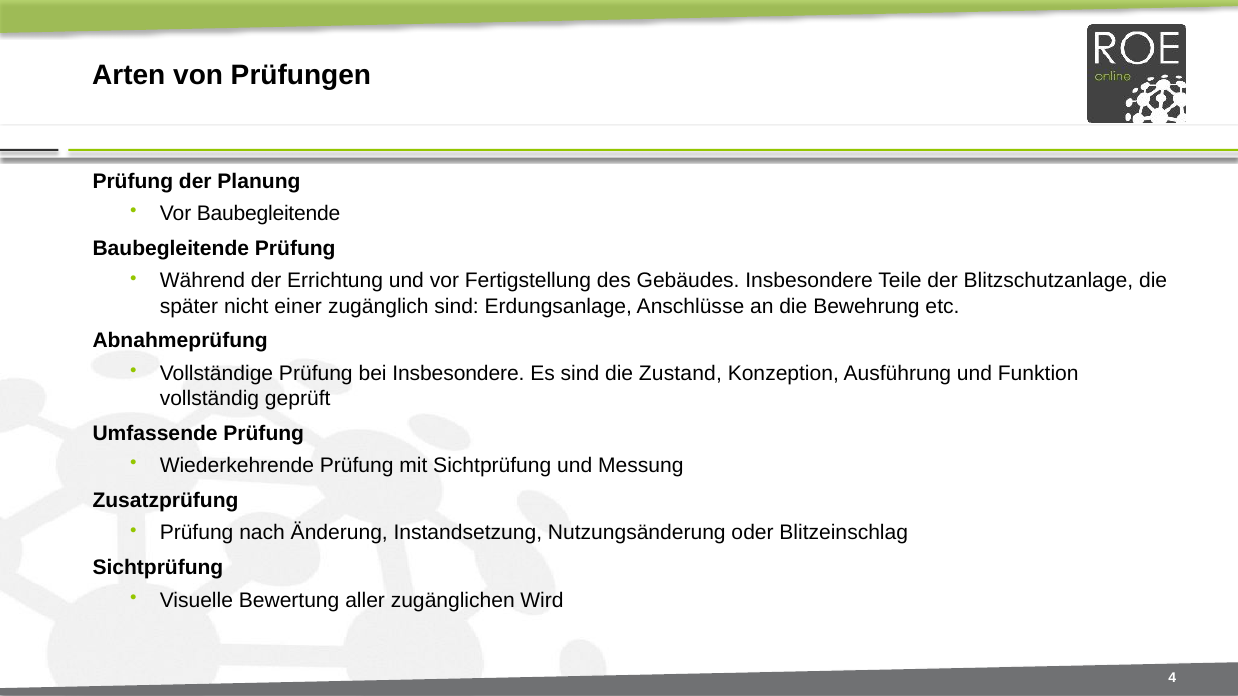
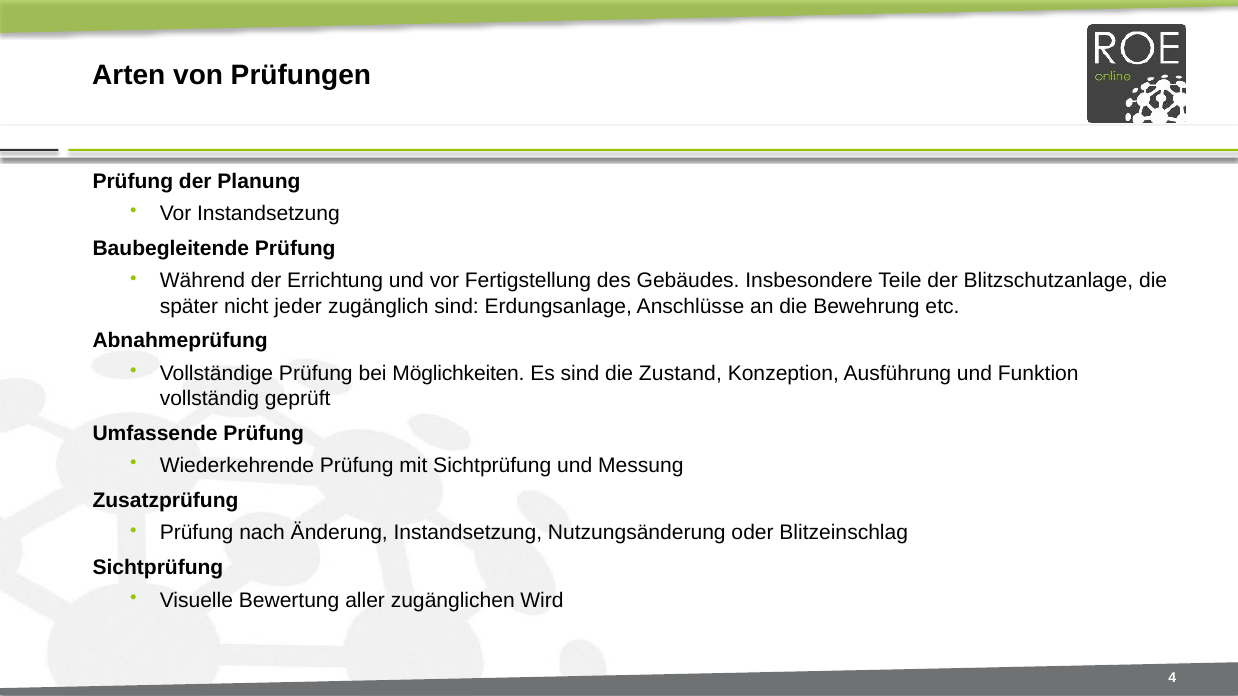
Vor Baubegleitende: Baubegleitende -> Instandsetzung (268, 214)
einer: einer -> jeder (298, 306)
bei Insbesondere: Insbesondere -> Möglichkeiten (458, 374)
